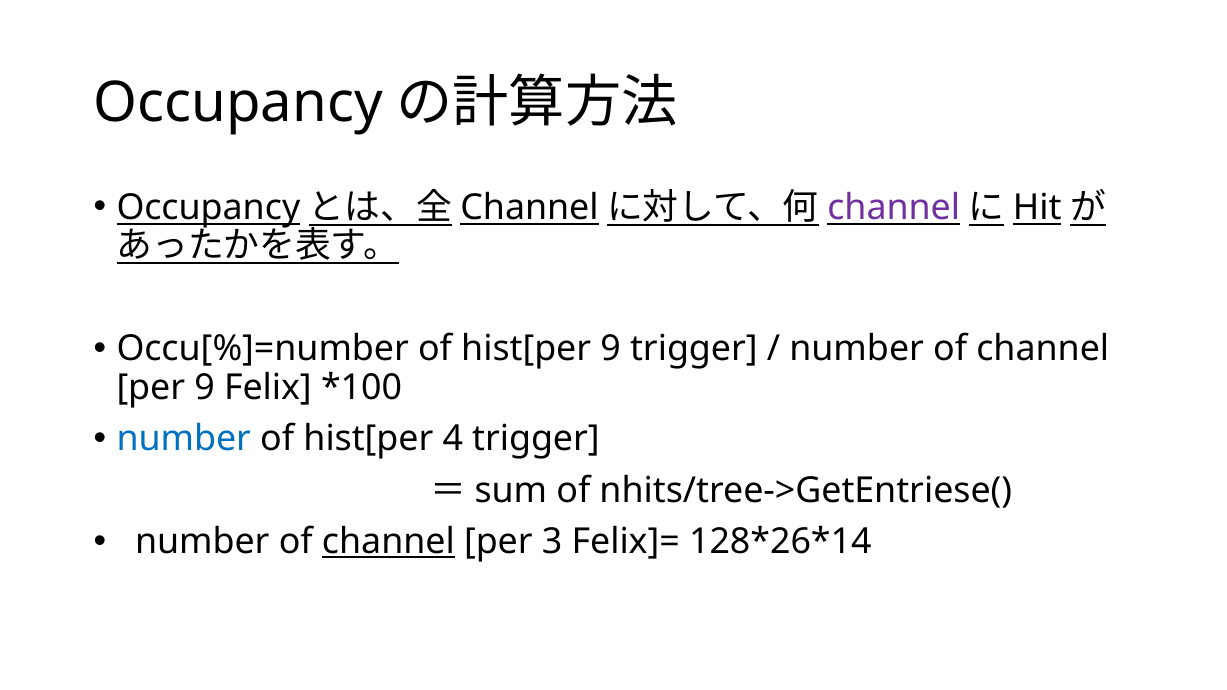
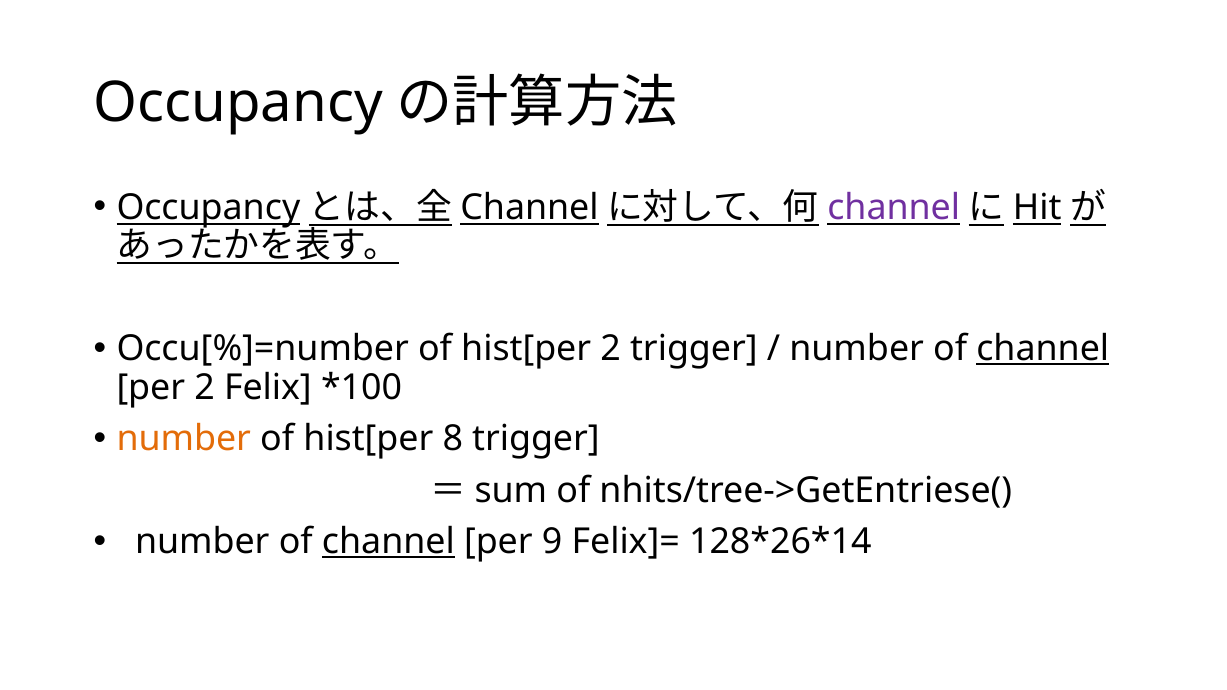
hist[per 9: 9 -> 2 (611, 349)
channel underline: none -> present (1043, 349)
per 9: 9 -> 2 (205, 388)
number colour: blue -> orange (184, 439)
4: 4 -> 8 (453, 439)
3: 3 -> 9 (552, 542)
